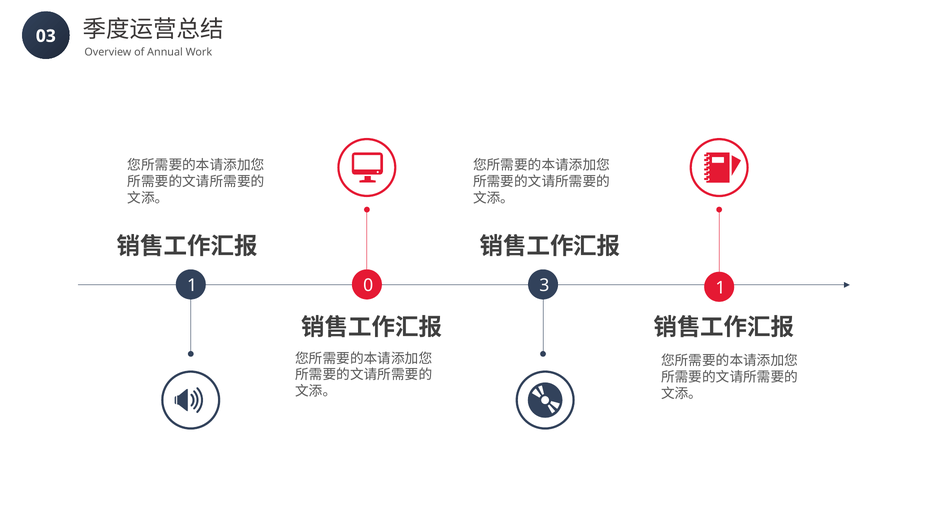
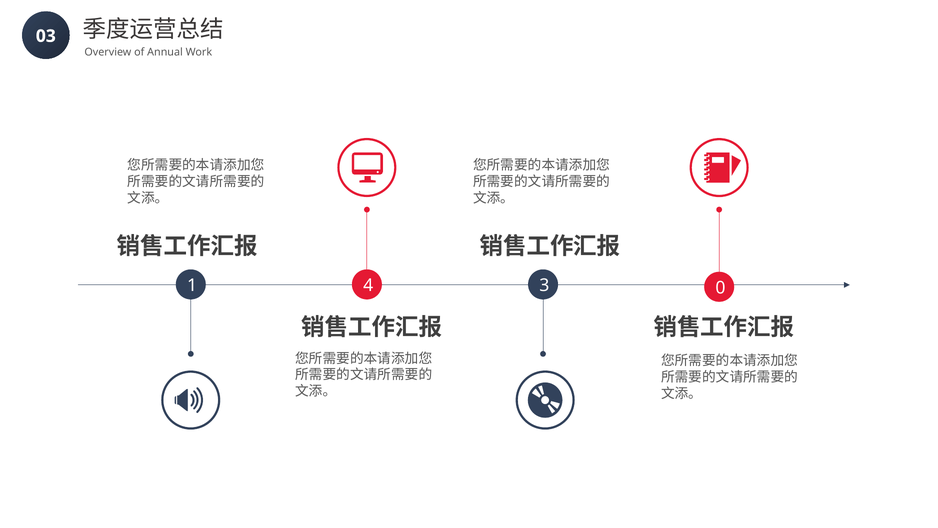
0: 0 -> 4 (368, 285)
3 1: 1 -> 0 (720, 288)
